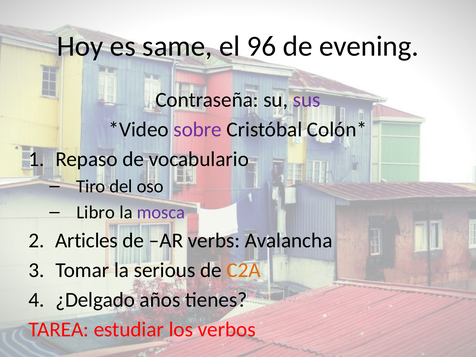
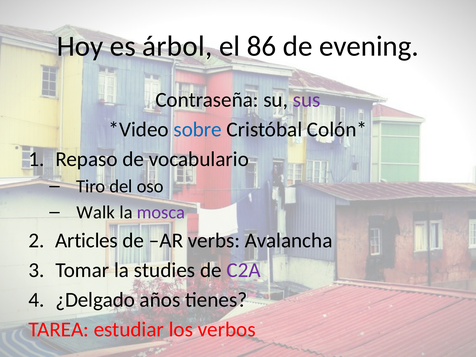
same: same -> árbol (177, 46)
96: 96 -> 86 (262, 46)
sobre colour: purple -> blue (198, 130)
Libro: Libro -> Walk (96, 212)
serious: serious -> studies (165, 270)
C2A colour: orange -> purple (244, 270)
